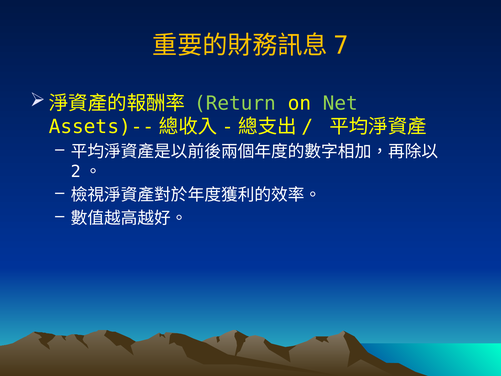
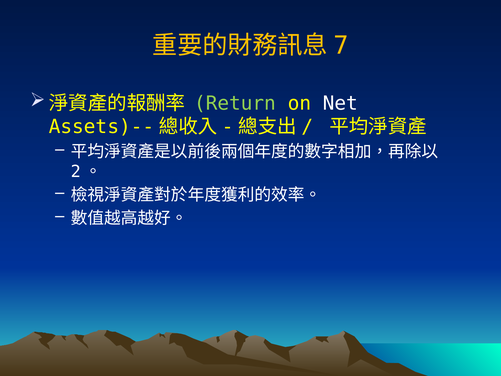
Net colour: light green -> white (340, 103)
